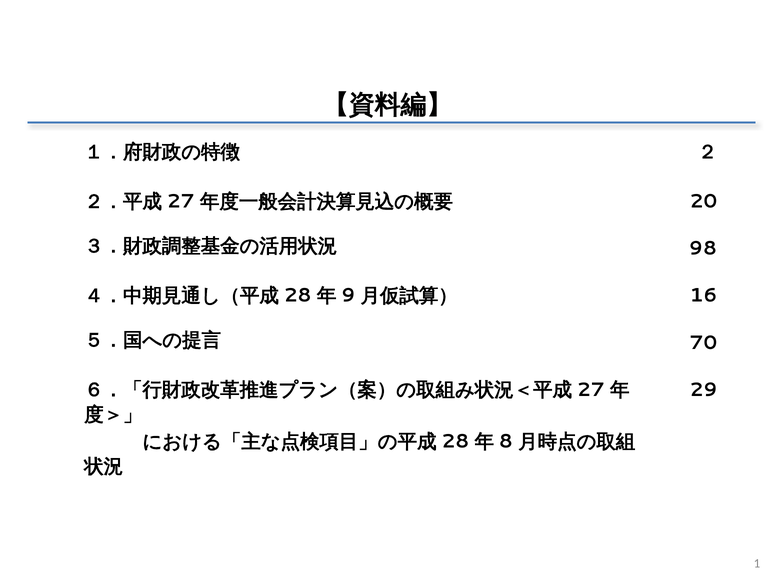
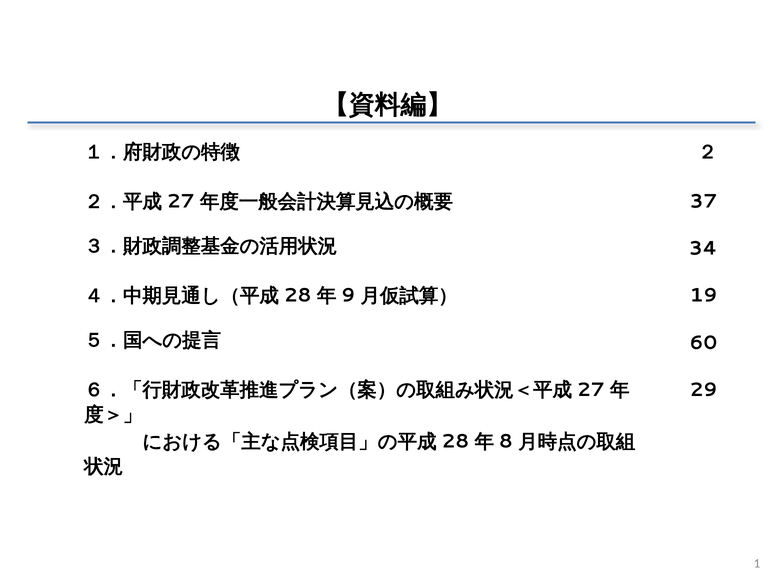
20: 20 -> 37 (703, 202)
98: 98 -> 34 (703, 249)
16: 16 -> 19 (703, 296)
70: 70 -> 60 (703, 343)
